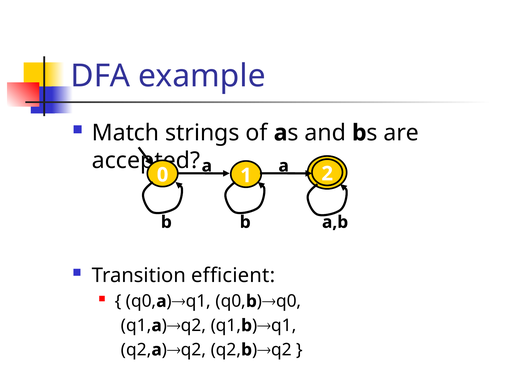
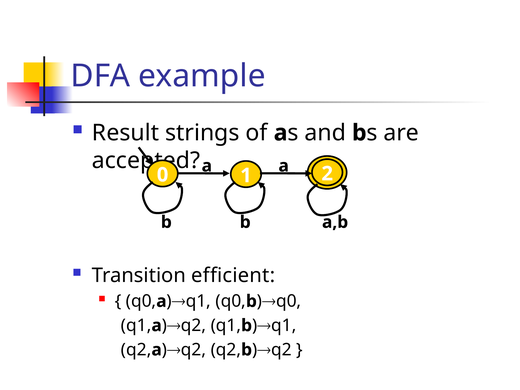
Match: Match -> Result (126, 133)
